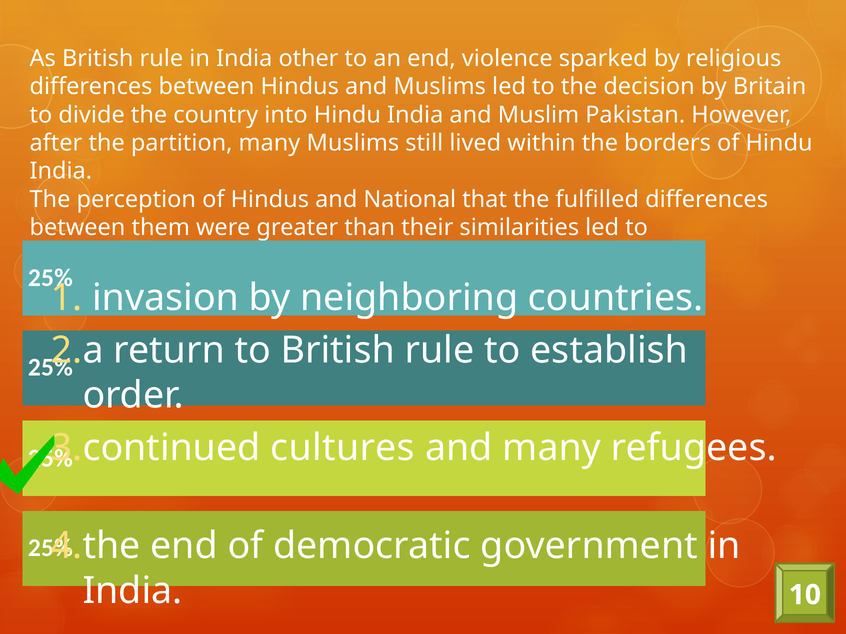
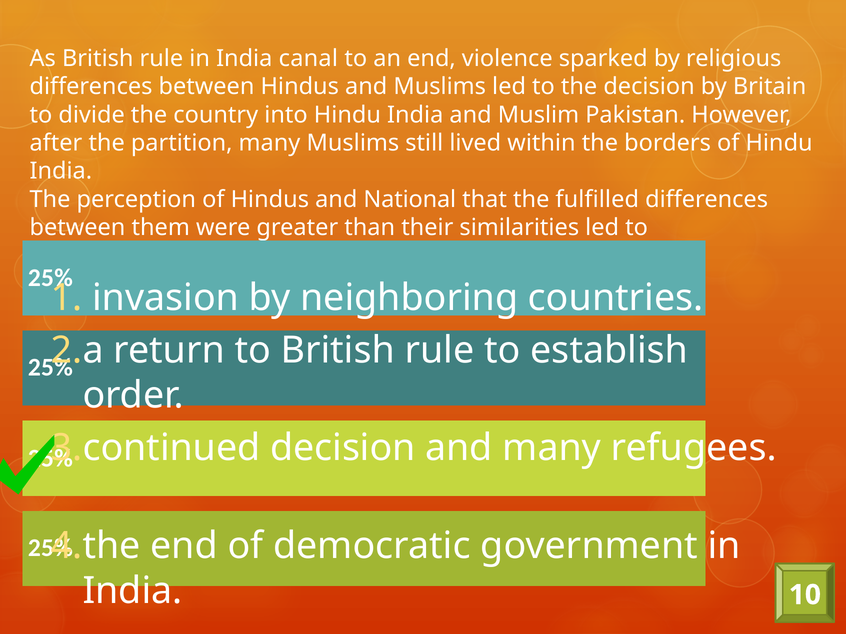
other: other -> canal (308, 58)
cultures: cultures -> decision (343, 448)
